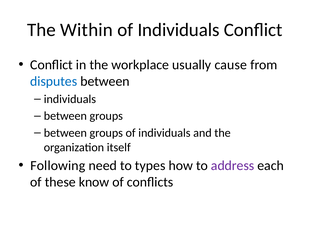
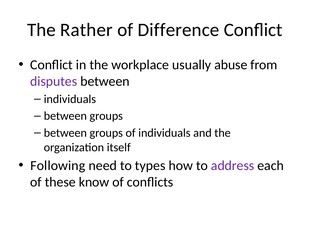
Within: Within -> Rather (87, 30)
Individuals: Individuals -> Difference (178, 30)
cause: cause -> abuse (231, 65)
disputes colour: blue -> purple (54, 82)
